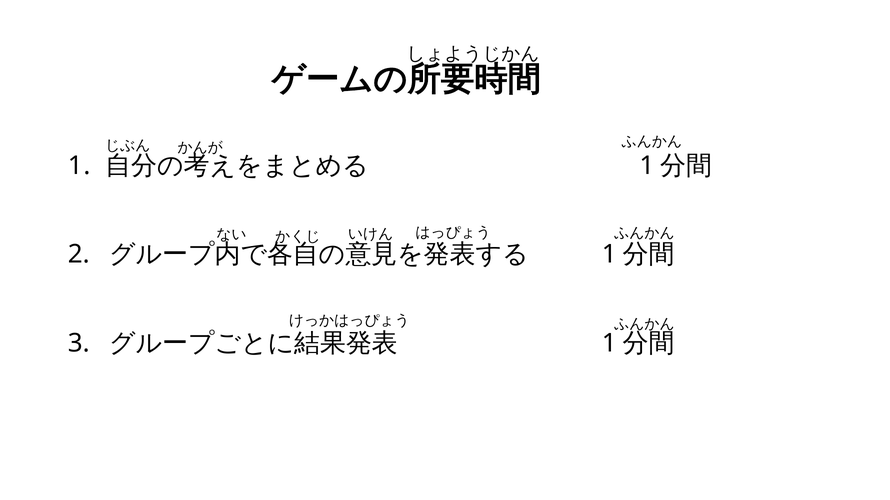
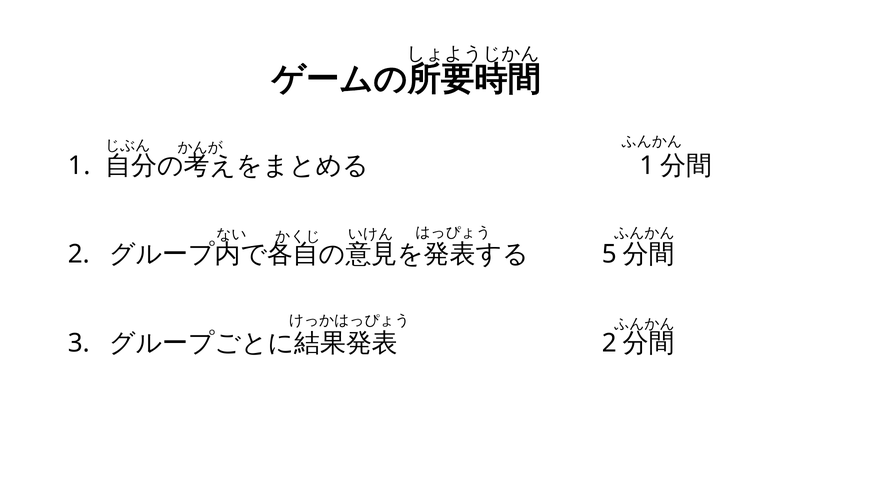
1: 1 -> 5 (609, 255)
1: 1 -> 2 (609, 344)
